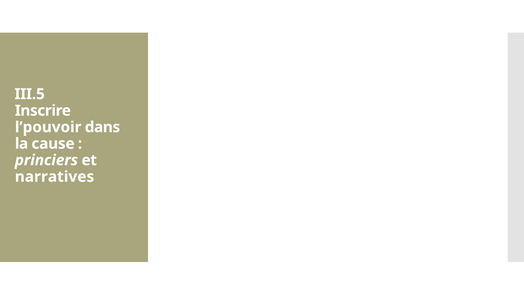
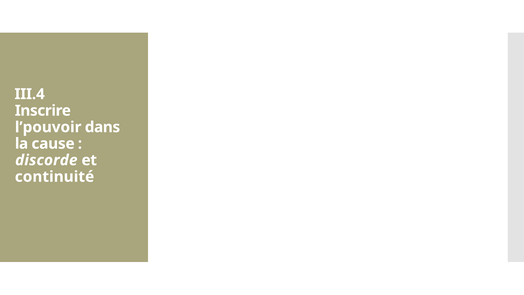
III.5: III.5 -> III.4 (30, 94)
princiers: princiers -> discorde (46, 160)
narratives: narratives -> continuité (55, 177)
